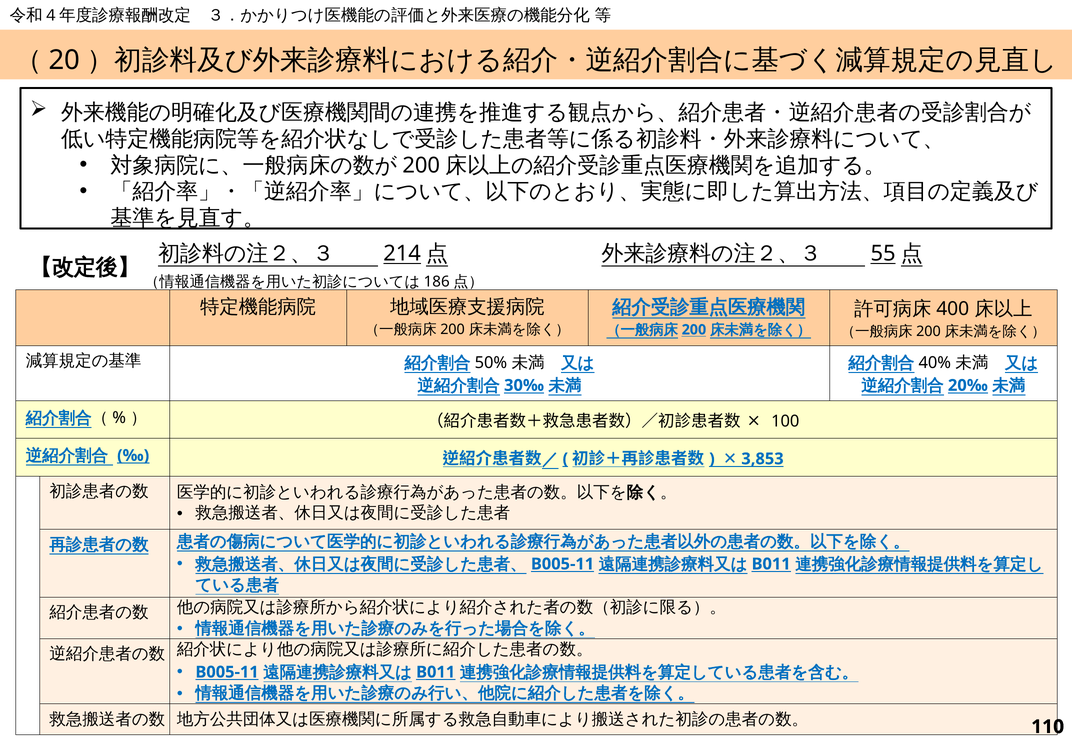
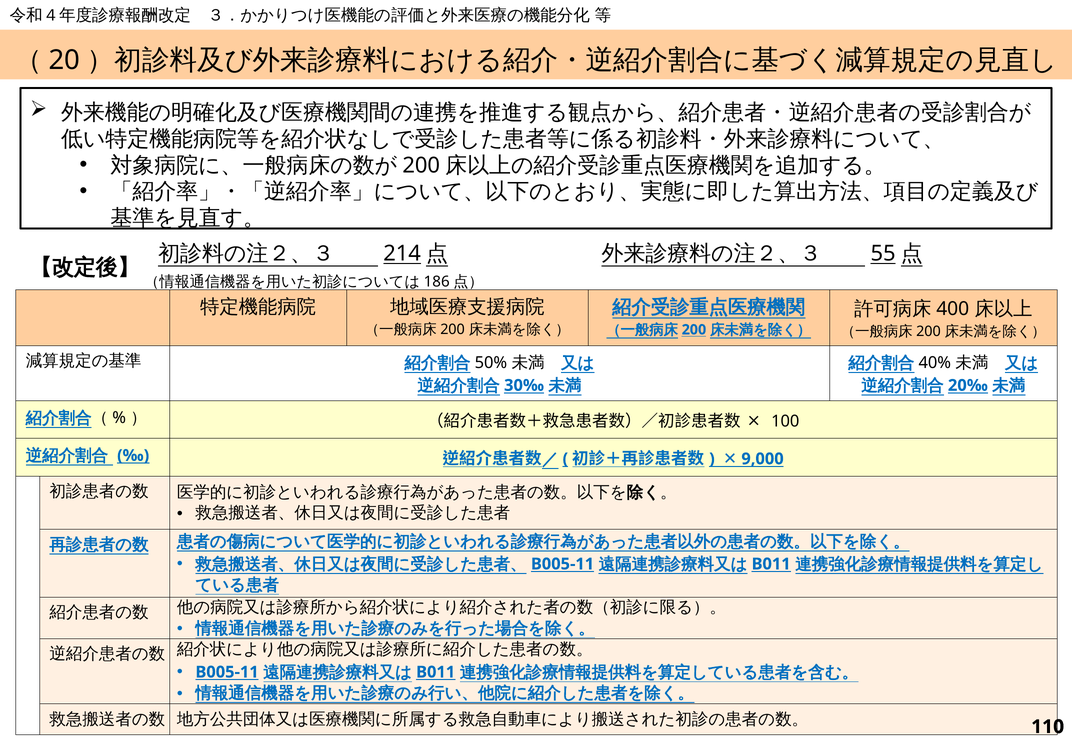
3,853: 3,853 -> 9,000 (763, 459)
